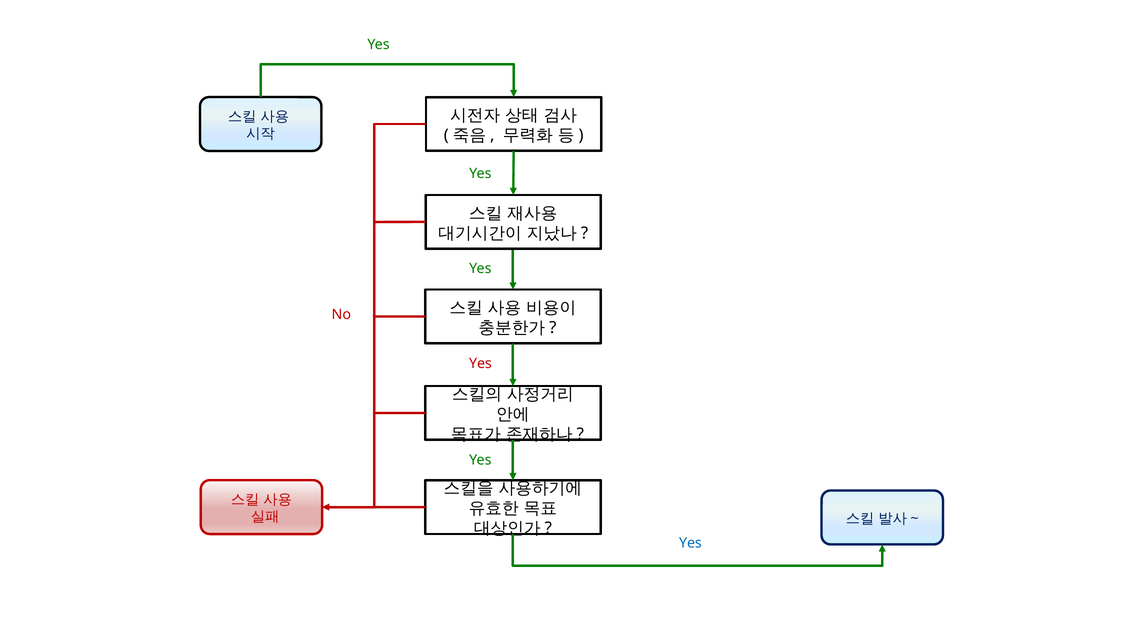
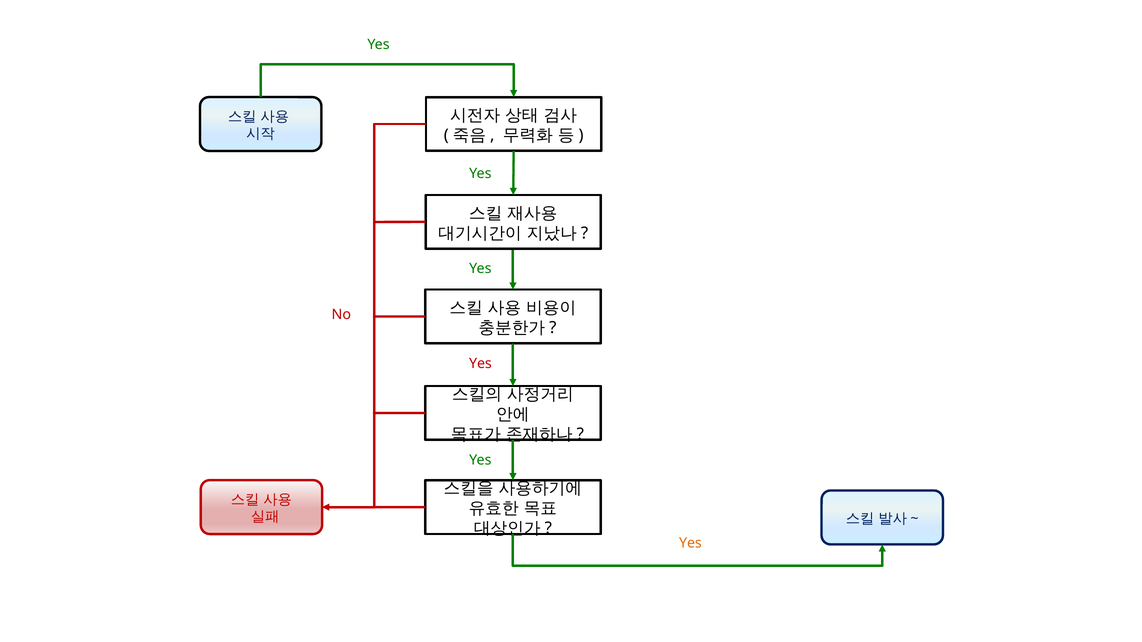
Yes colour: blue -> orange (690, 543)
